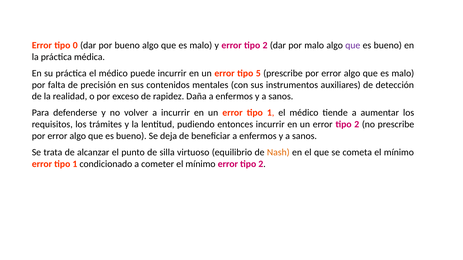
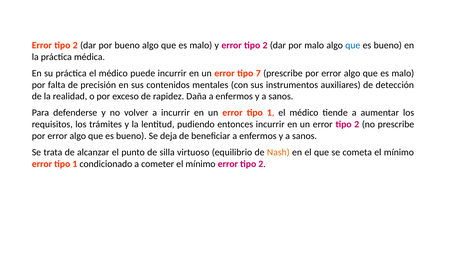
0: 0 -> 2 (75, 45)
que colour: purple -> blue (353, 45)
5: 5 -> 7 (258, 73)
